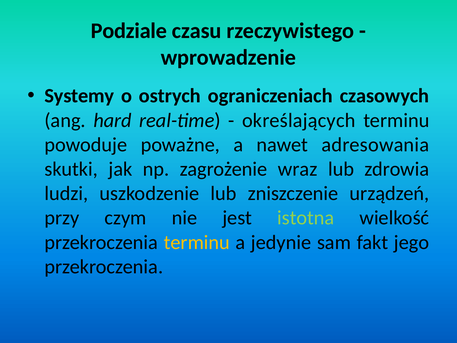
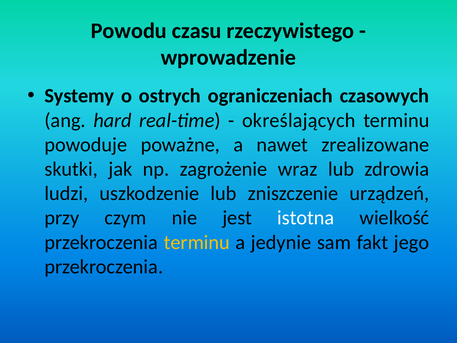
Podziale: Podziale -> Powodu (129, 31)
adresowania: adresowania -> zrealizowane (375, 145)
istotna colour: light green -> white (306, 218)
